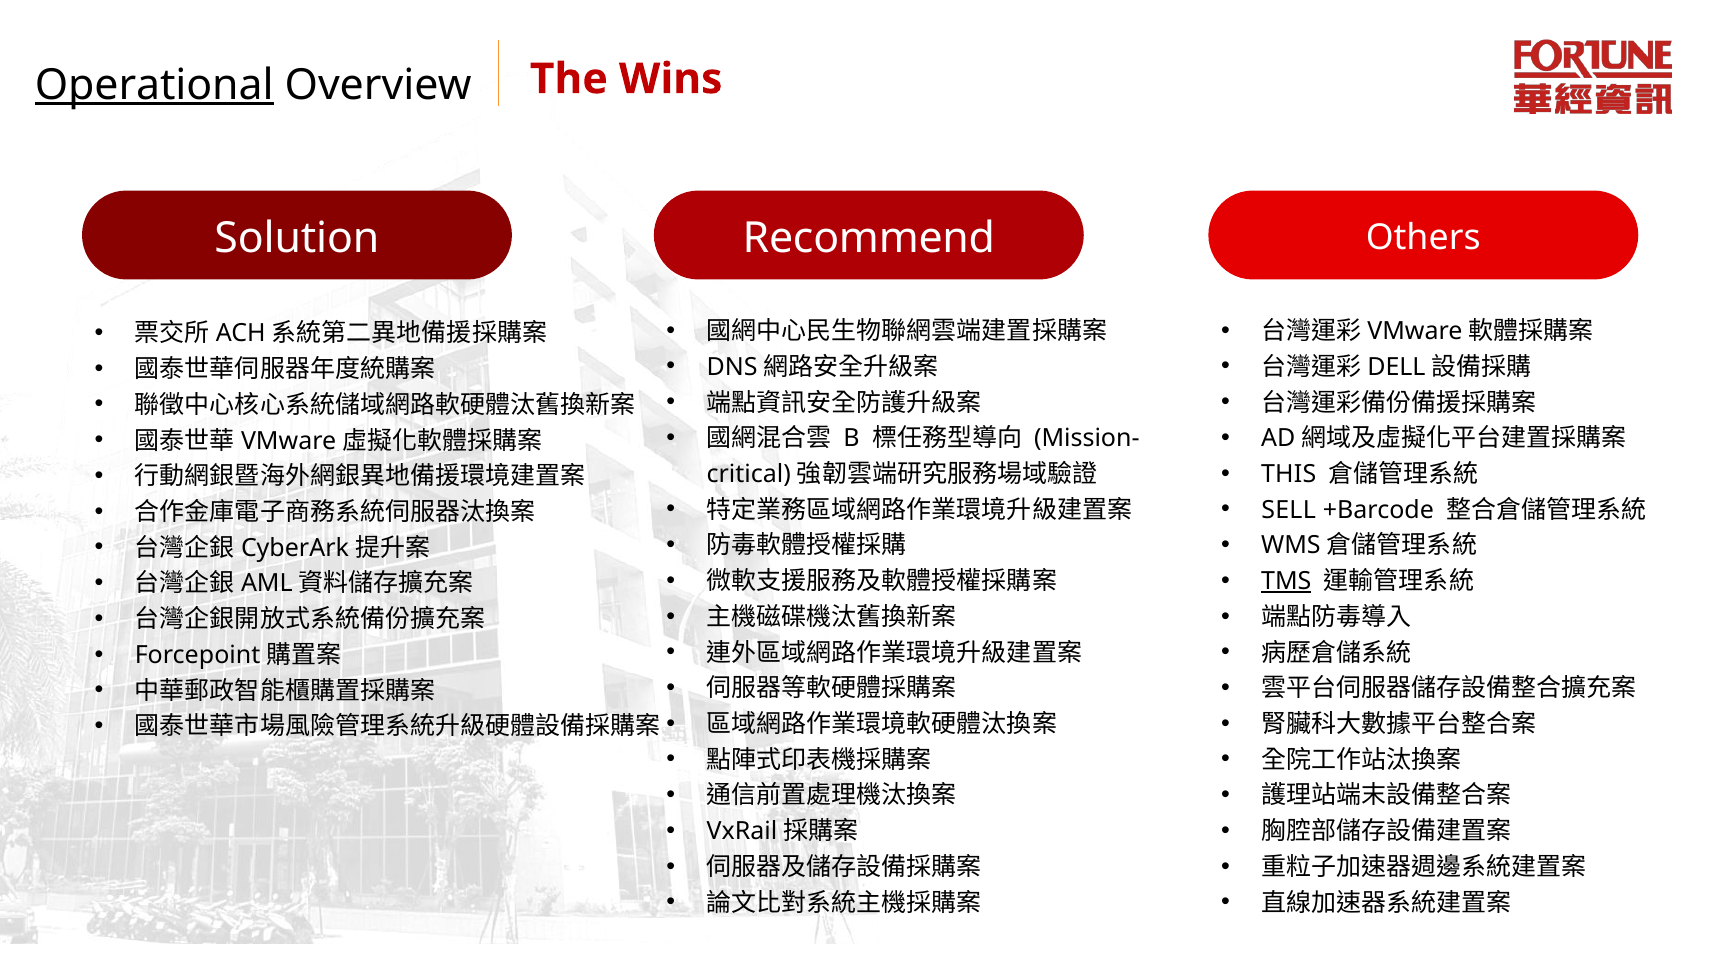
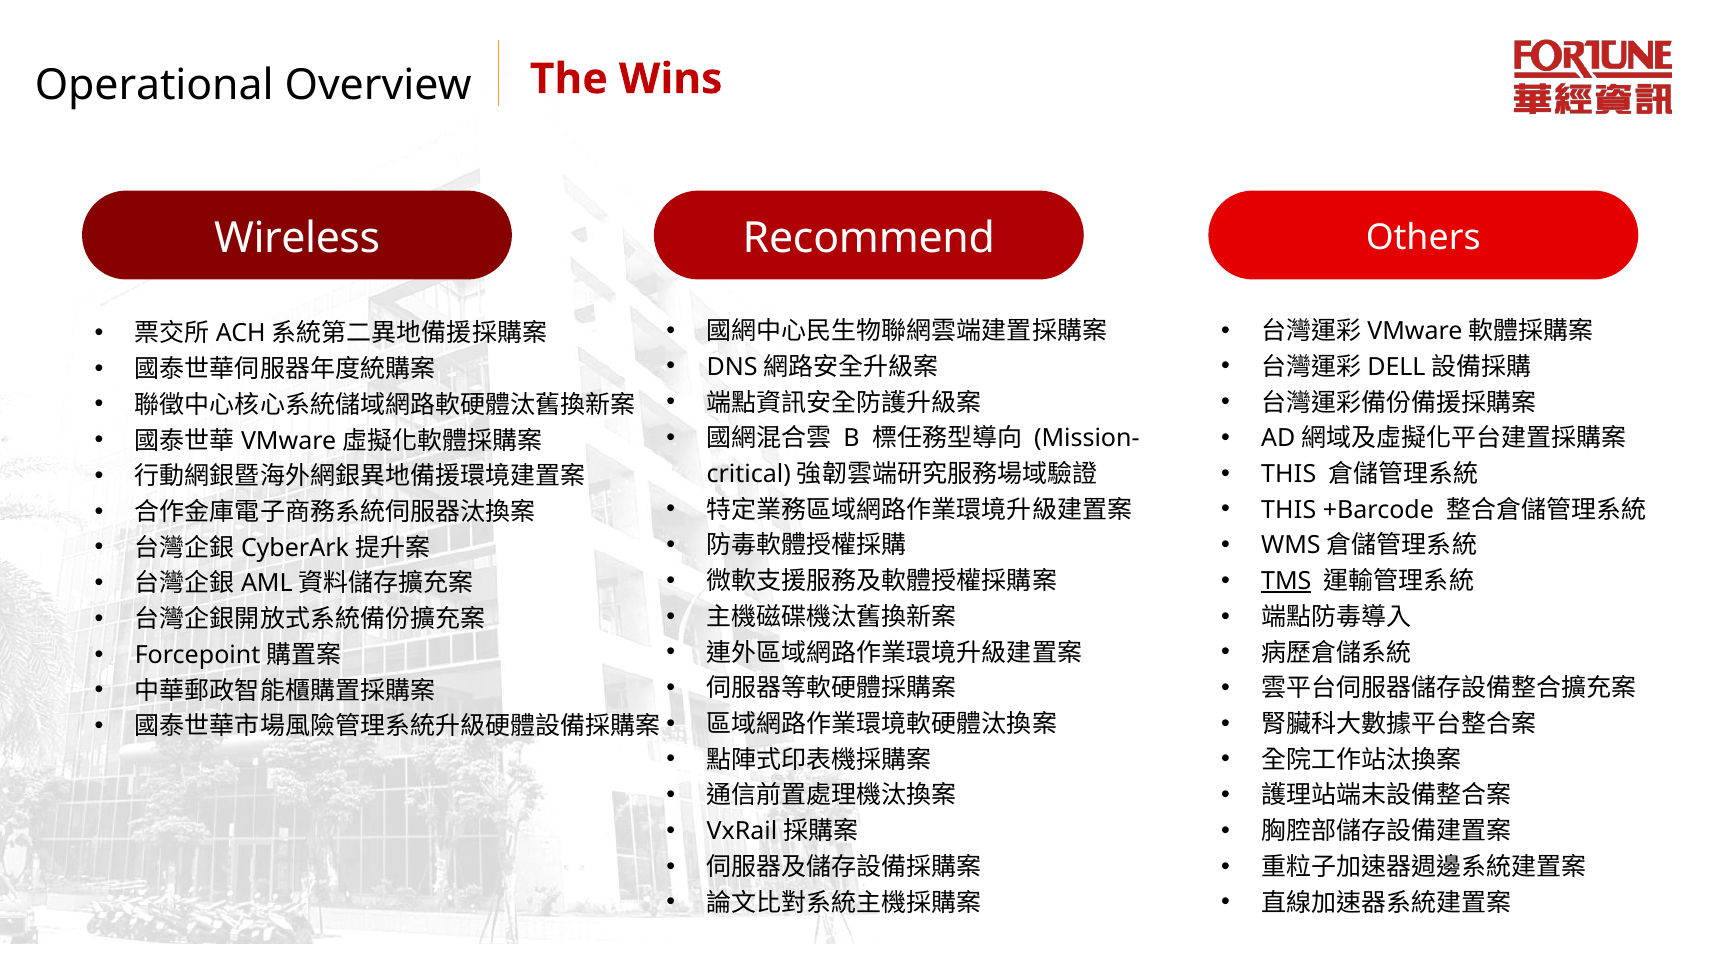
Operational underline: present -> none (154, 85)
Solution: Solution -> Wireless (297, 238)
SELL: SELL -> THIS (1289, 510)
